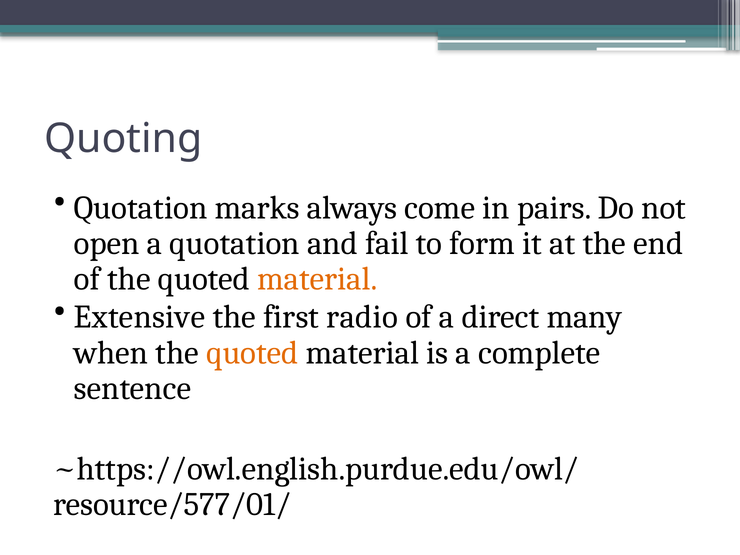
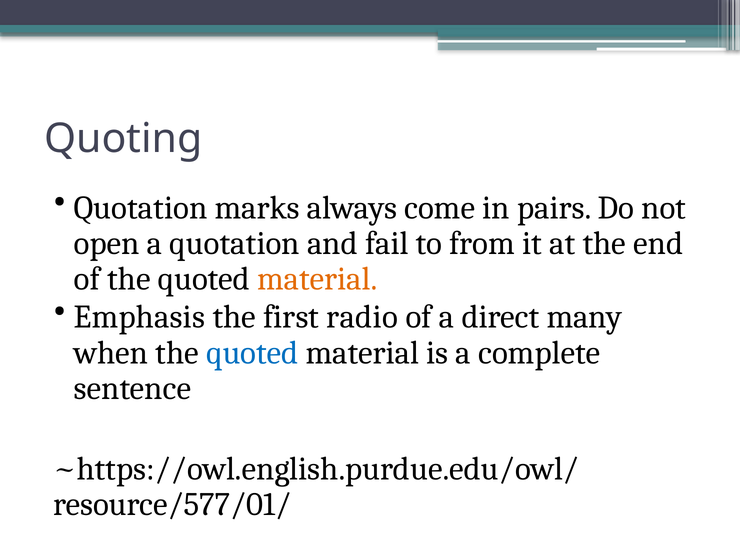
form: form -> from (482, 243)
Extensive: Extensive -> Emphasis (140, 317)
quoted colour: orange -> blue (252, 353)
